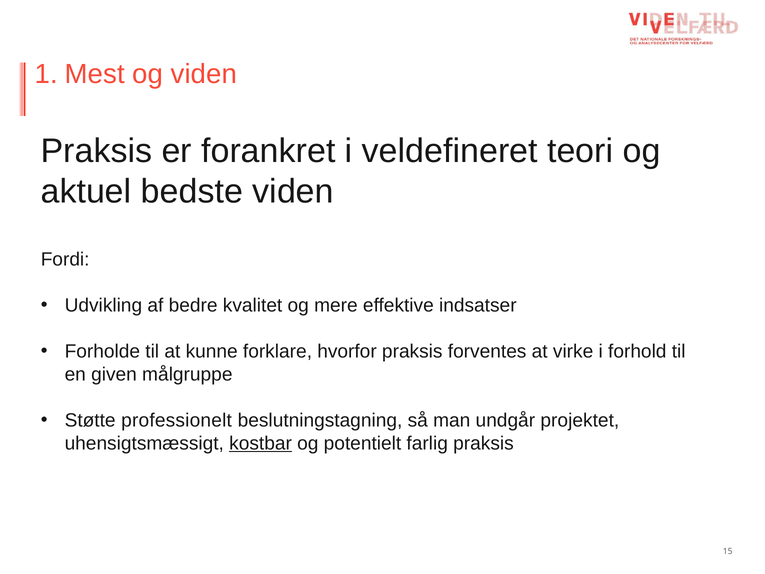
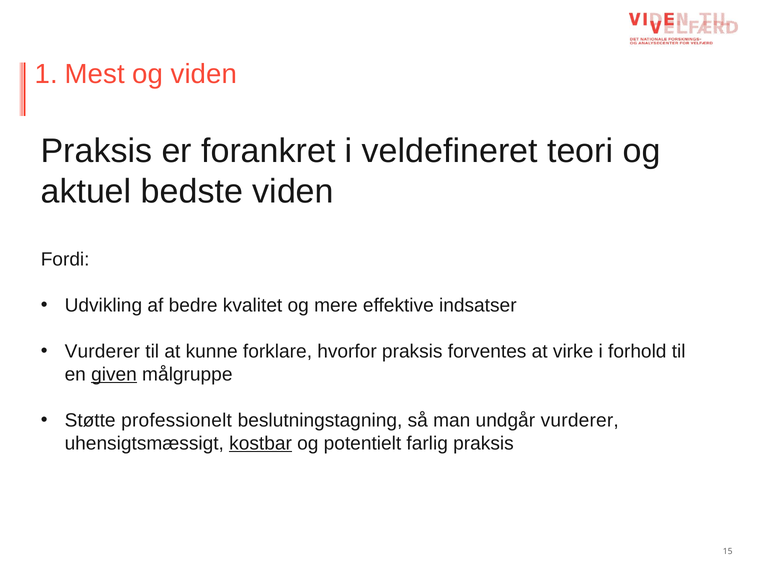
Forholde: Forholde -> Vurderer (102, 351)
given underline: none -> present (114, 374)
undgår projektet: projektet -> vurderer (580, 420)
